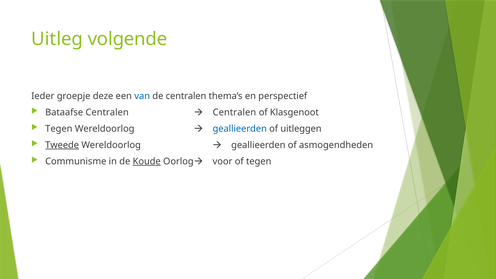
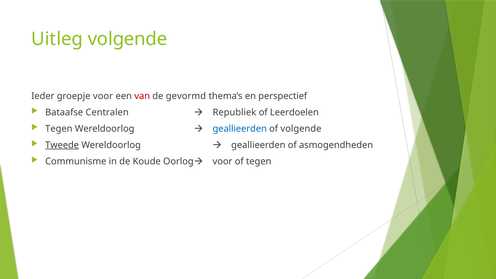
groepje deze: deze -> voor (103, 96)
van colour: blue -> red (142, 96)
de centralen: centralen -> gevormd (186, 96)
Centralen: Centralen -> Republiek (234, 112)
Klasgenoot: Klasgenoot -> Leerdoelen (294, 112)
of uitleggen: uitleggen -> volgende (301, 129)
Koude underline: present -> none (147, 161)
